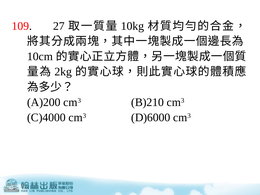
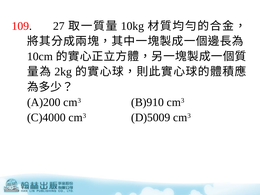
B)210: B)210 -> B)910 (148, 102)
D)6000: D)6000 -> D)5009 (151, 118)
